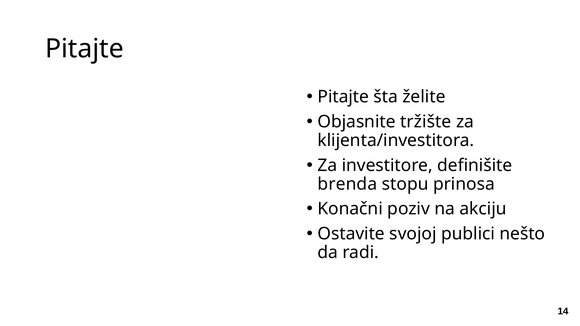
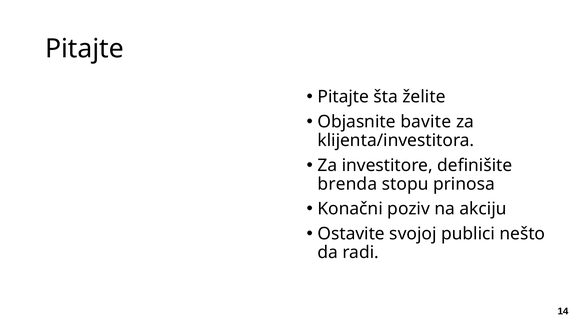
tržište: tržište -> bavite (426, 122)
